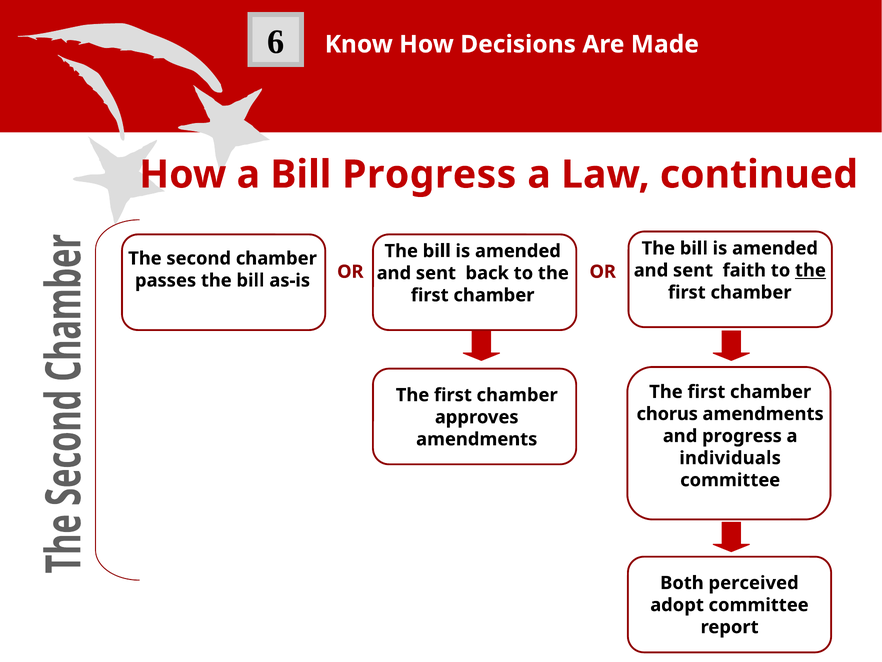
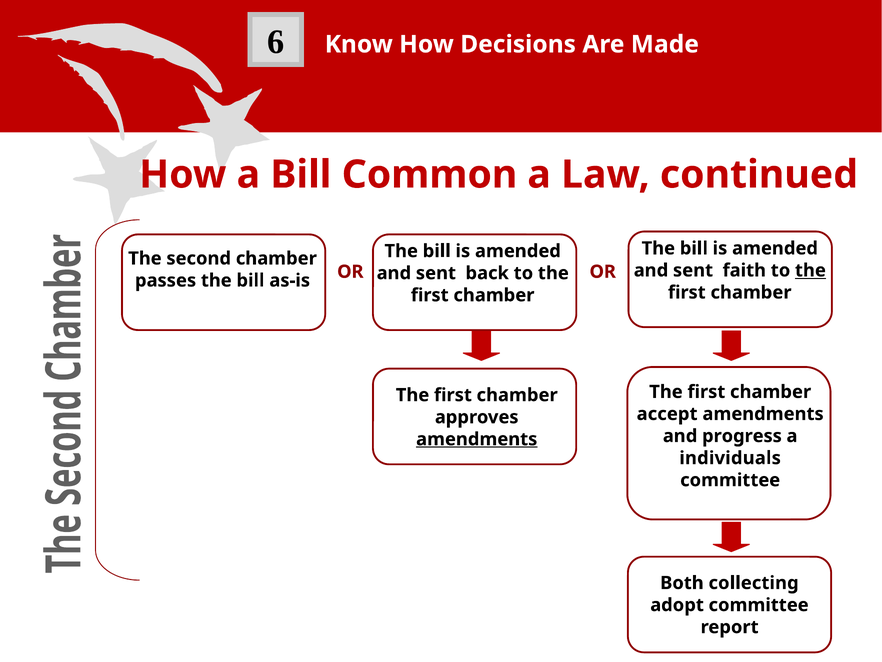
Bill Progress: Progress -> Common (430, 175)
chorus: chorus -> accept (667, 414)
amendments underline: none -> present (477, 439)
perceived: perceived -> collecting (754, 583)
